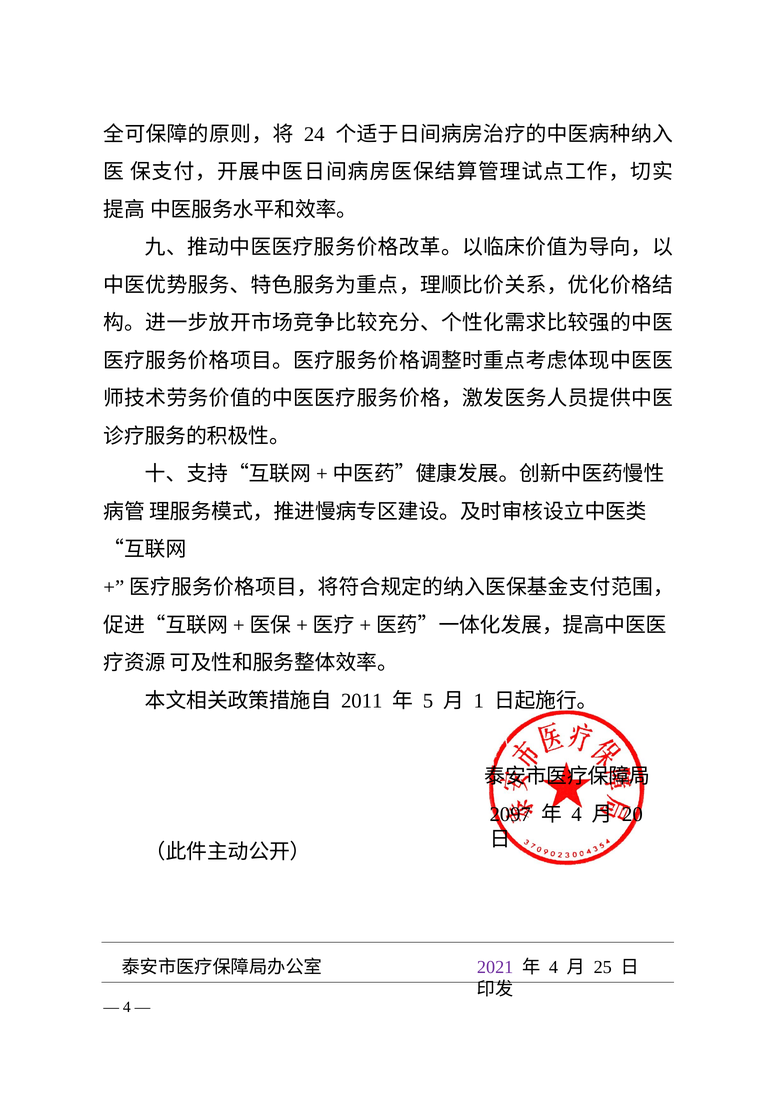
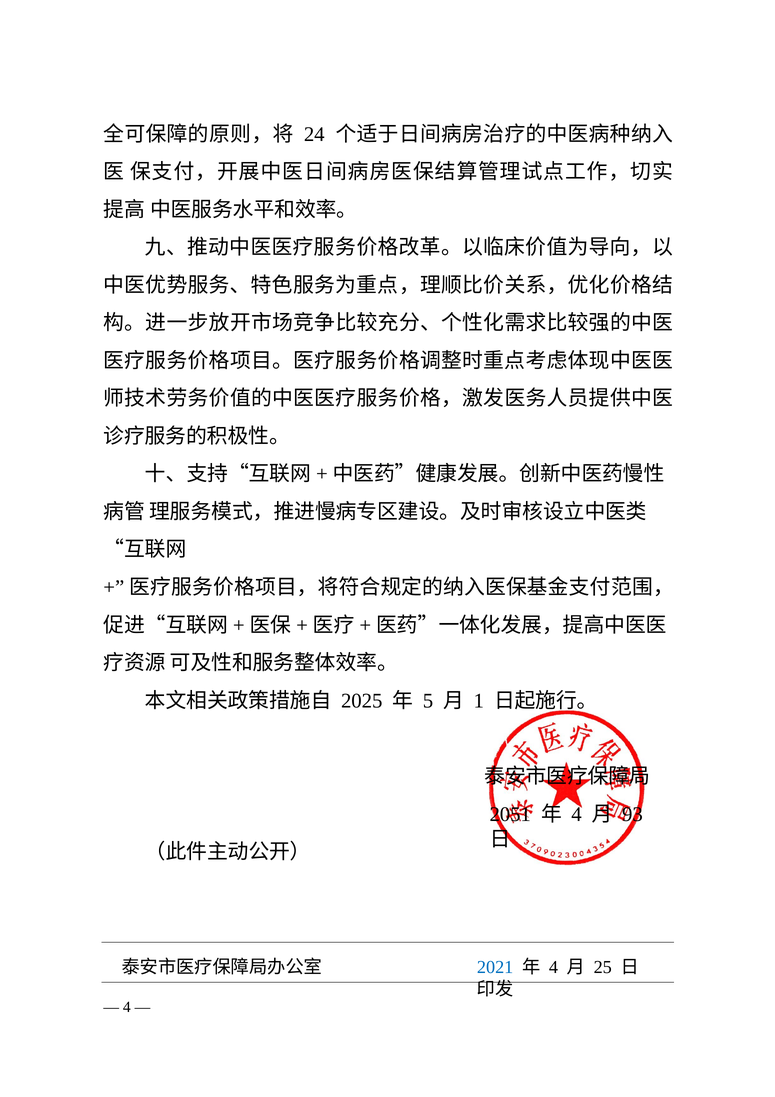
2011: 2011 -> 2025 (362, 700)
2097: 2097 -> 2051 (510, 814)
20: 20 -> 93 (632, 814)
2021 colour: purple -> blue (495, 967)
